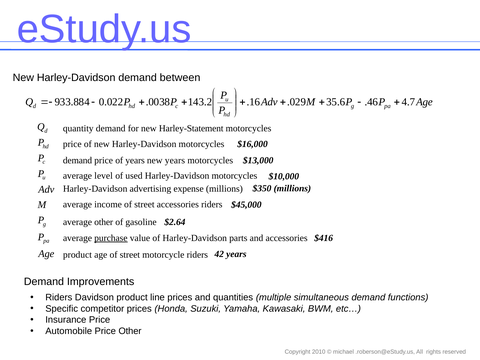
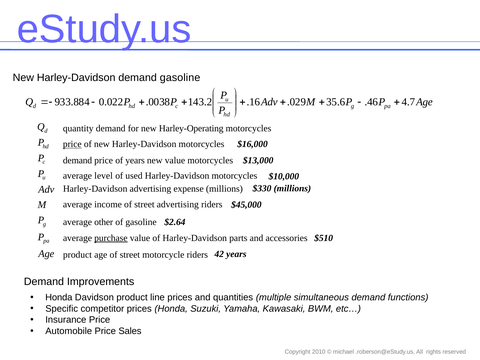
demand between: between -> gasoline (180, 77)
Harley-Statement: Harley-Statement -> Harley-Operating (191, 129)
price underline: none -> present (72, 144)
new years: years -> value (175, 160)
$350: $350 -> $330 (262, 188)
street accessories: accessories -> advertising (178, 205)
$416: $416 -> $510 (324, 238)
Riders: Riders -> Honda (59, 298)
Price Other: Other -> Sales (130, 331)
